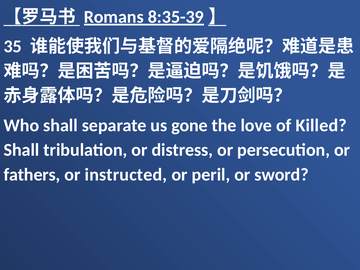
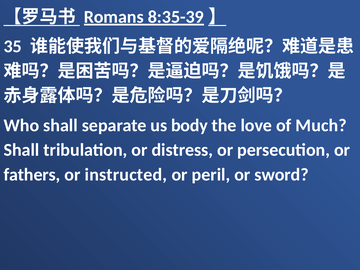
gone: gone -> body (189, 125)
Killed: Killed -> Much (321, 125)
